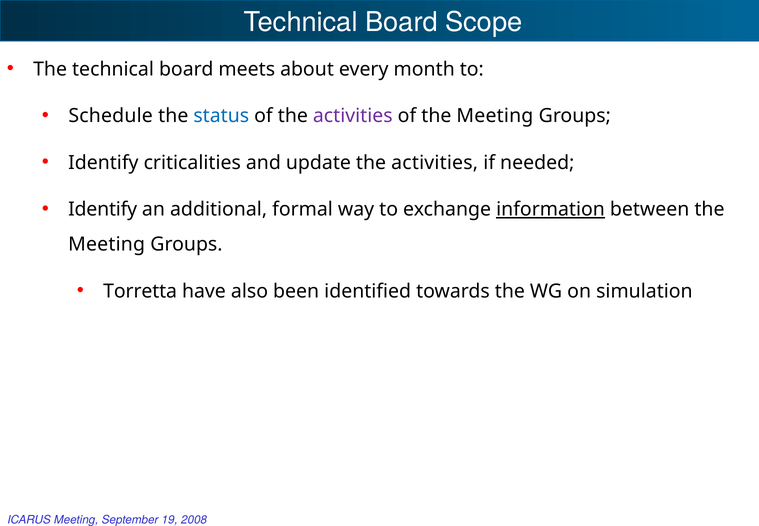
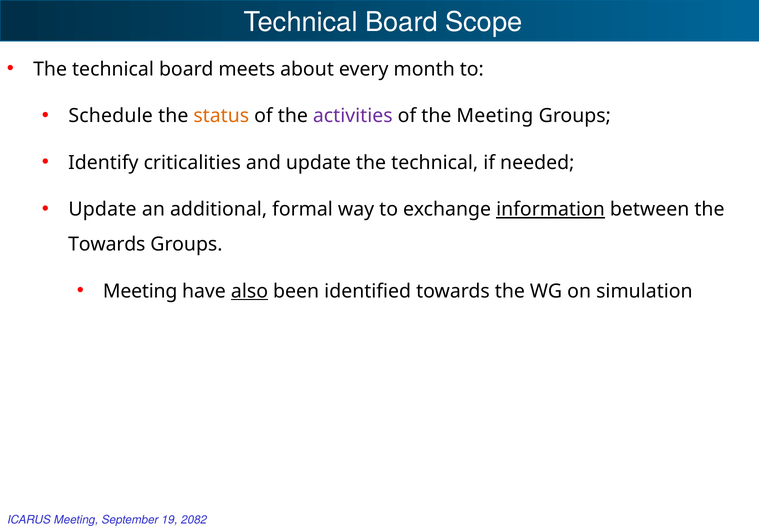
status colour: blue -> orange (221, 116)
update the activities: activities -> technical (435, 162)
Identify: Identify -> Update (102, 209)
Meeting: Meeting -> Towards (107, 244)
Torretta: Torretta -> Meeting (140, 291)
also underline: none -> present (249, 291)
2008: 2008 -> 2082 (194, 519)
